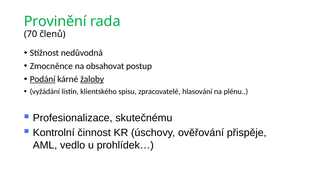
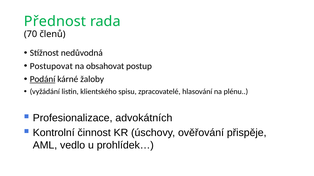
Provinění: Provinění -> Přednost (55, 21)
Zmocněnce: Zmocněnce -> Postupovat (51, 66)
žaloby underline: present -> none (92, 79)
skutečnému: skutečnému -> advokátních (144, 118)
